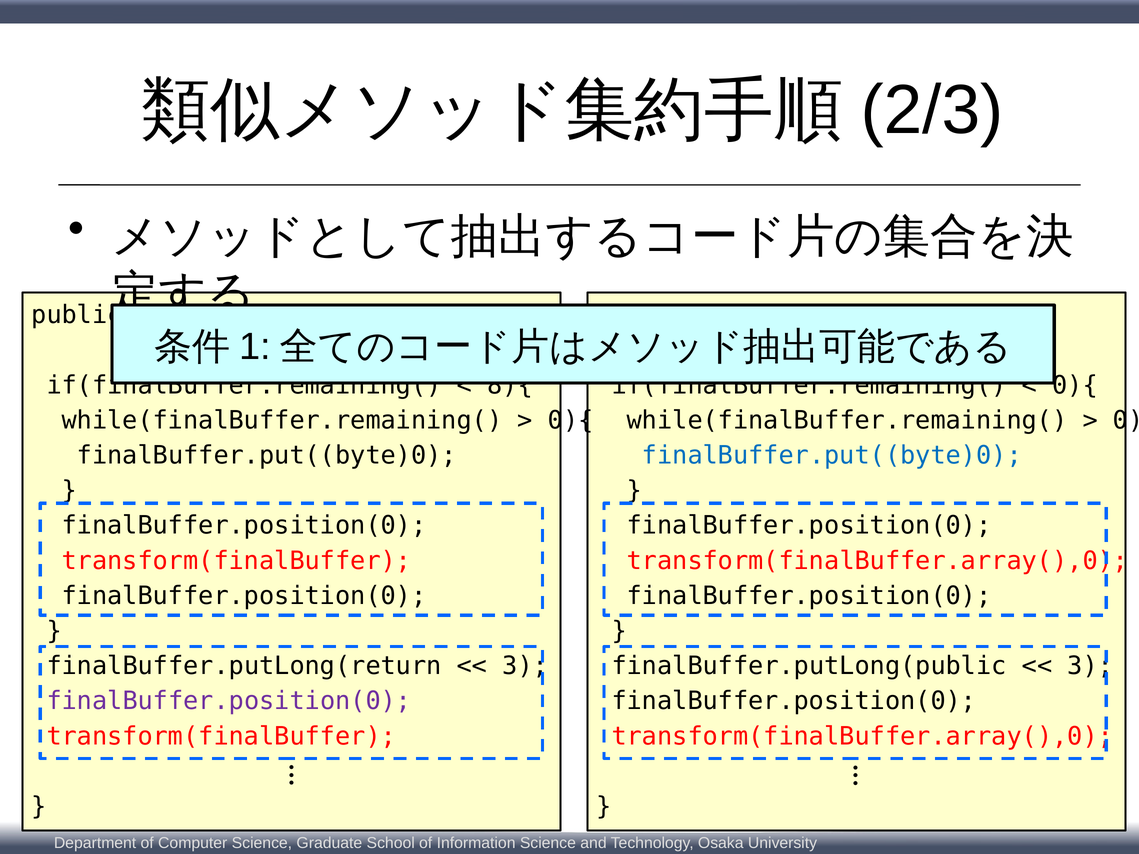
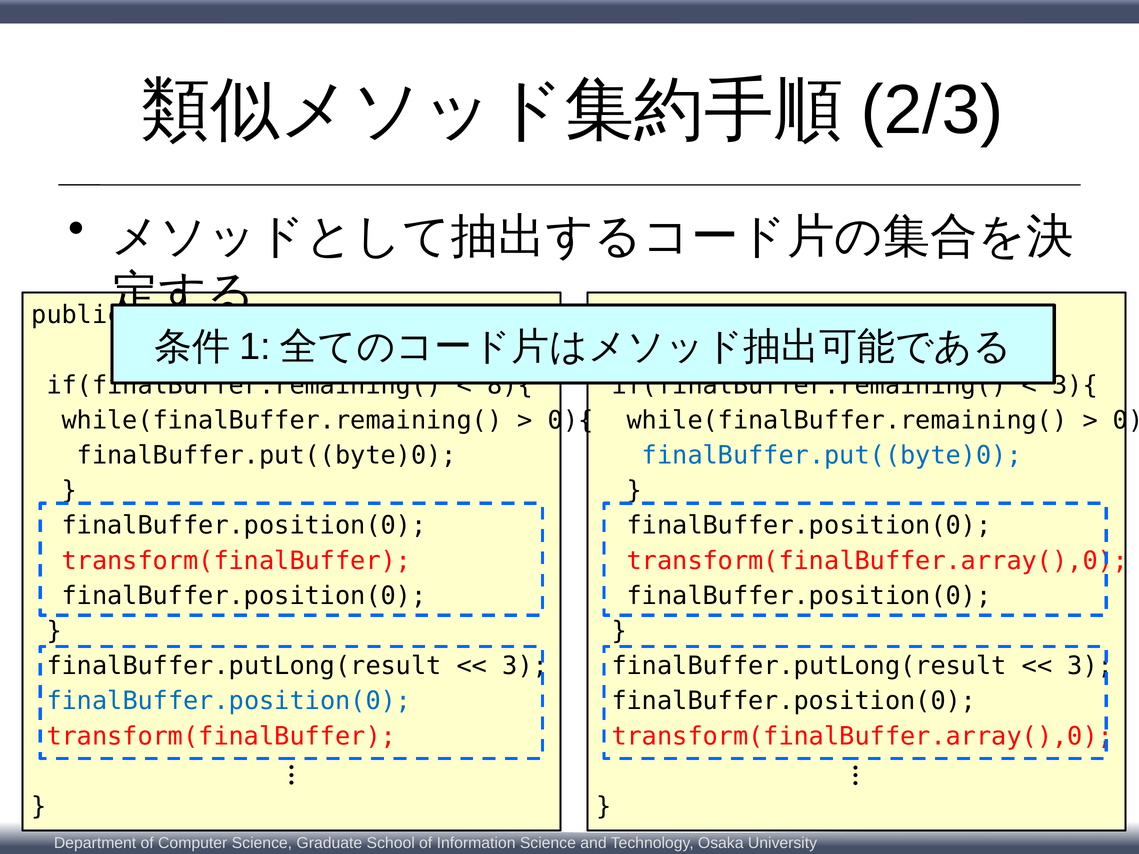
0){: 0){ -> 3){ (1075, 385)
finalBuffer.putLong(return: finalBuffer.putLong(return -> finalBuffer.putLong(result (244, 666)
finalBuffer.putLong(public: finalBuffer.putLong(public -> finalBuffer.putLong(result (809, 666)
finalBuffer.position(0 colour: purple -> blue (229, 701)
